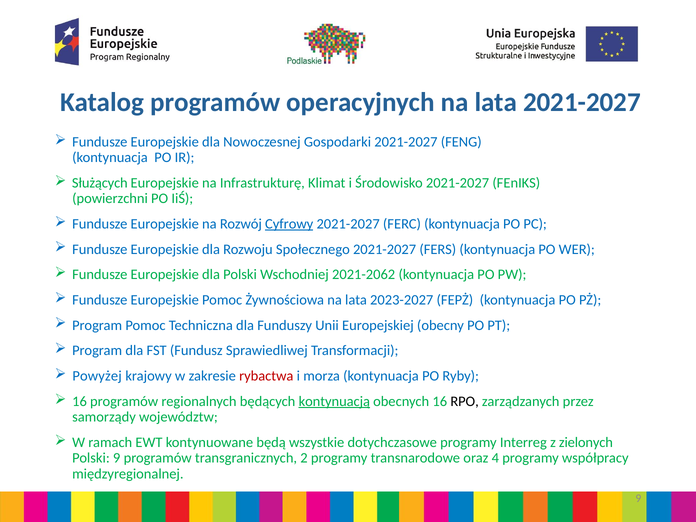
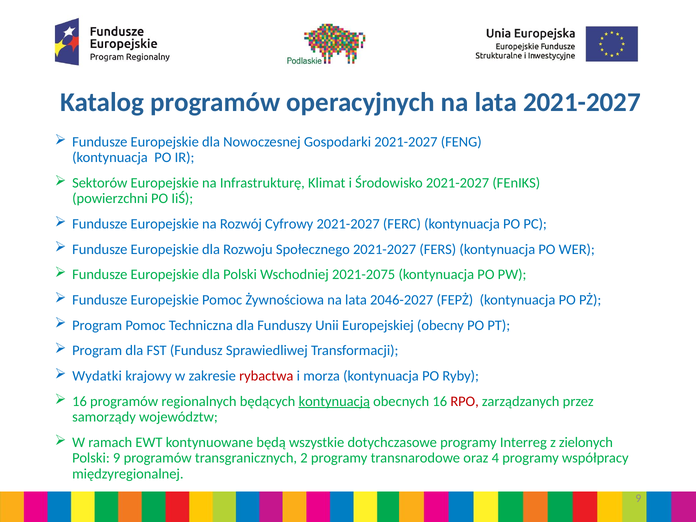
Służących: Służących -> Sektorów (100, 183)
Cyfrowy underline: present -> none (289, 224)
2021-2062: 2021-2062 -> 2021-2075 (364, 275)
2023-2027: 2023-2027 -> 2046-2027 (402, 300)
Powyżej: Powyżej -> Wydatki (97, 376)
RPO colour: black -> red (465, 401)
